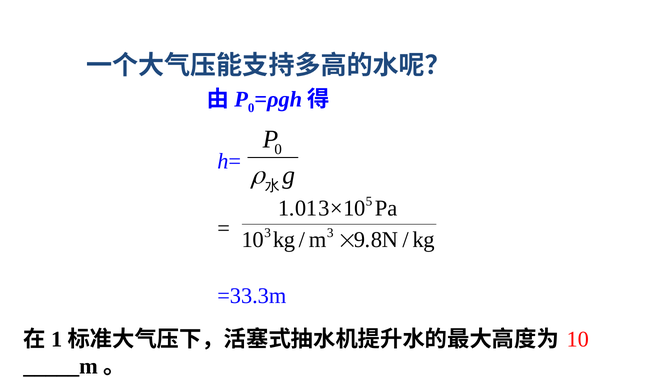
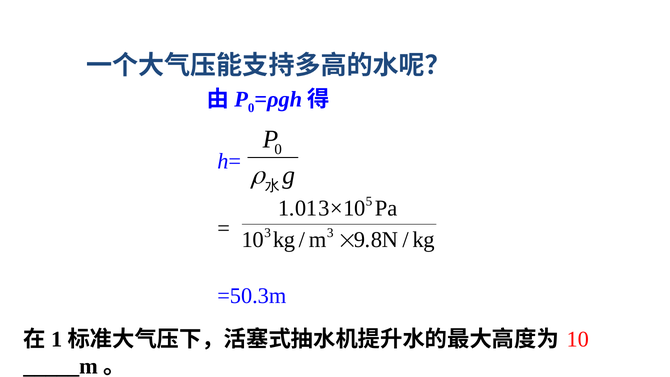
=33.3m: =33.3m -> =50.3m (252, 296)
